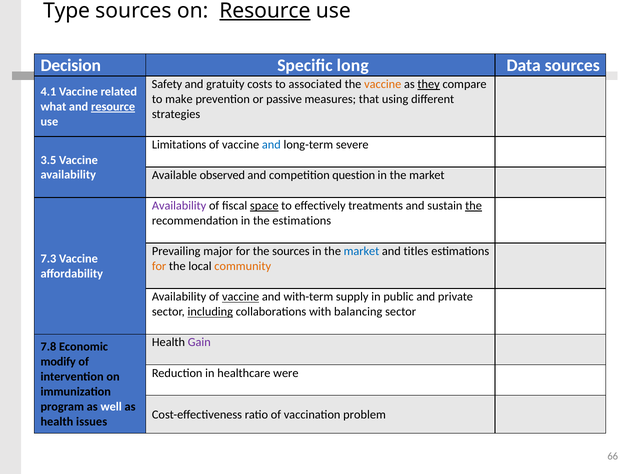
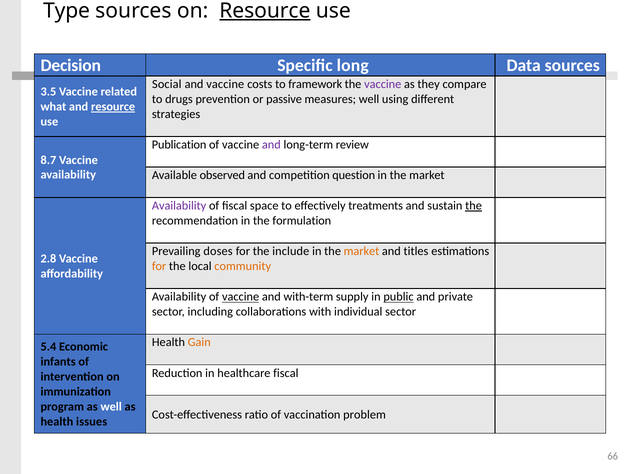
Safety: Safety -> Social (167, 84)
and gratuity: gratuity -> vaccine (225, 84)
associated: associated -> framework (315, 84)
vaccine colour: orange -> purple (383, 84)
they underline: present -> none (429, 84)
4.1: 4.1 -> 3.5 (48, 92)
make: make -> drugs (179, 99)
measures that: that -> well (369, 99)
Limitations: Limitations -> Publication (179, 145)
and colour: blue -> purple (271, 145)
severe: severe -> review (352, 145)
3.5: 3.5 -> 8.7 (48, 160)
space underline: present -> none (264, 206)
the estimations: estimations -> formulation (302, 221)
major: major -> doses (218, 251)
the sources: sources -> include (291, 251)
market colour: blue -> orange (361, 251)
7.3: 7.3 -> 2.8 (48, 259)
public underline: none -> present (398, 297)
including underline: present -> none (210, 312)
balancing: balancing -> individual (358, 312)
Gain colour: purple -> orange (199, 342)
7.8: 7.8 -> 5.4 (48, 347)
modify: modify -> infants (58, 362)
healthcare were: were -> fiscal (286, 373)
